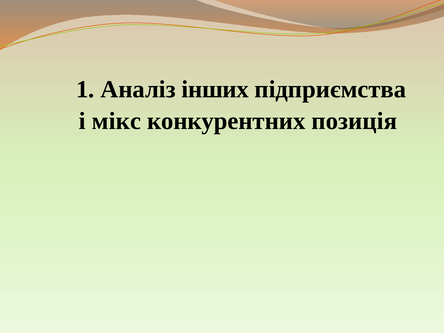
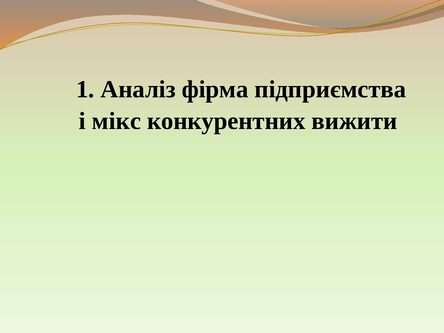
інших: інших -> фірма (215, 89)
позиція: позиція -> вижити (354, 121)
